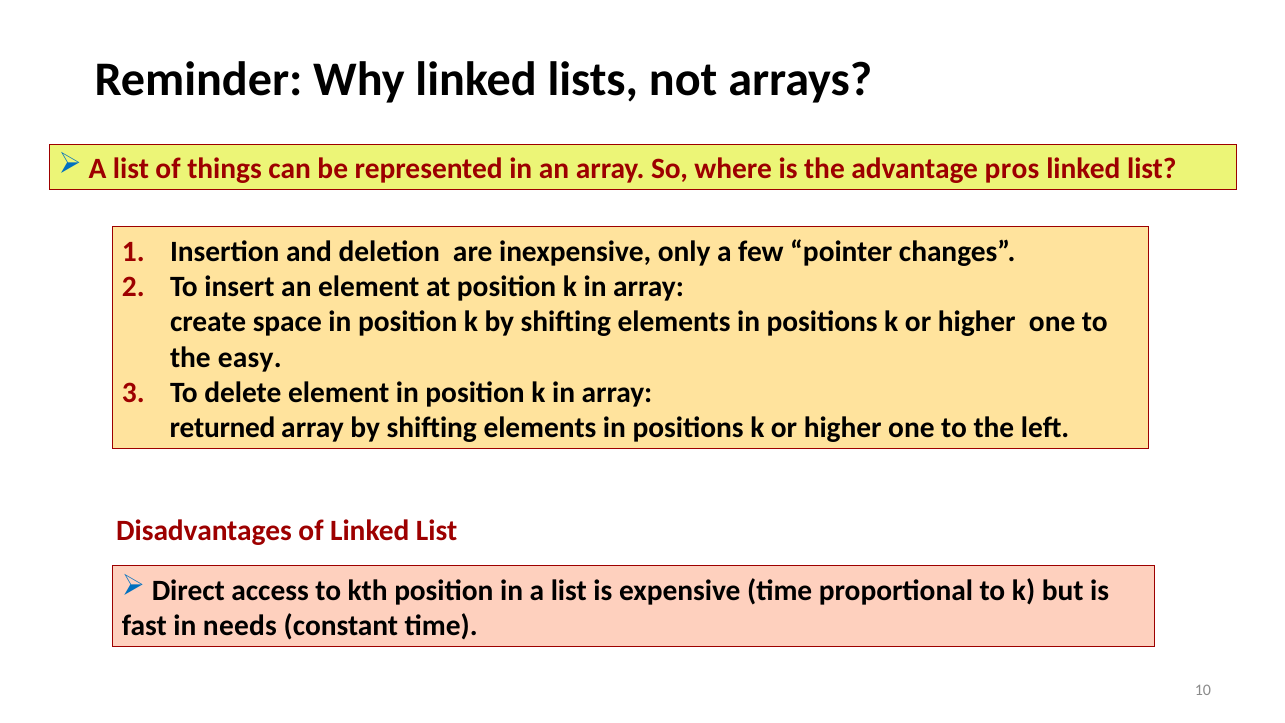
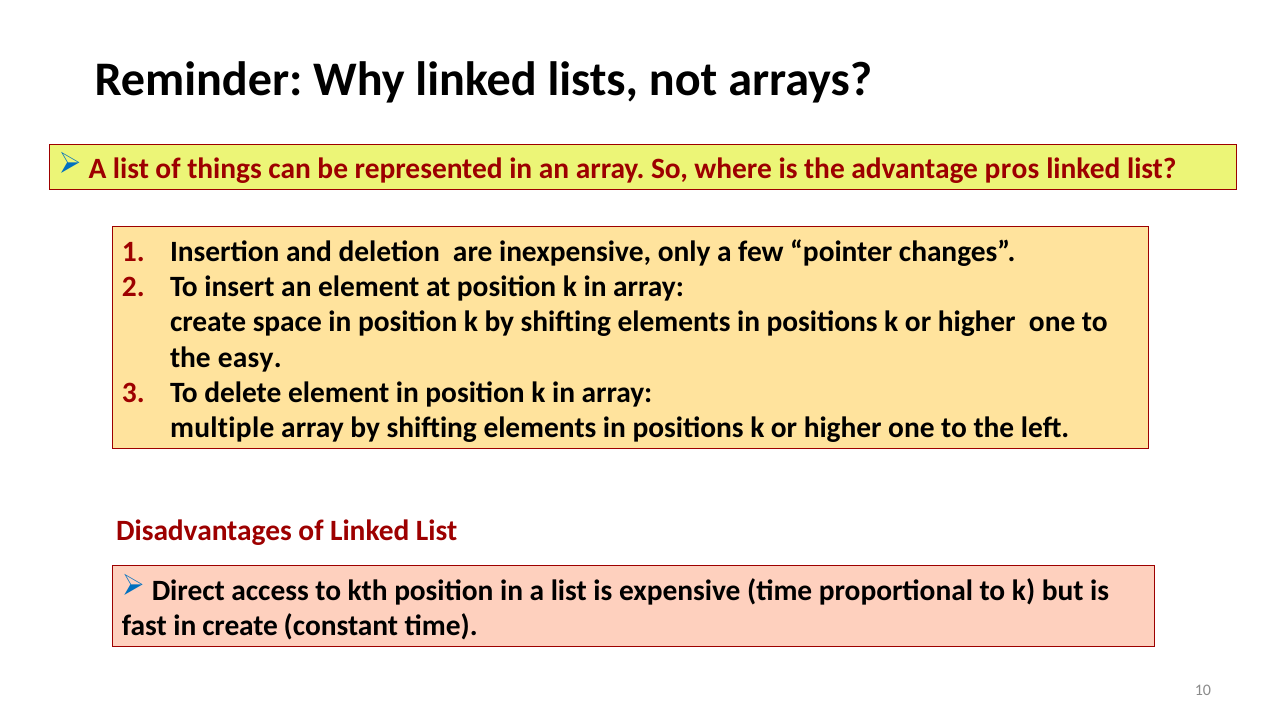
returned: returned -> multiple (222, 428)
in needs: needs -> create (240, 626)
